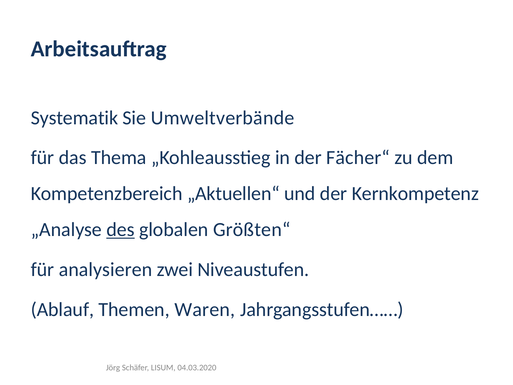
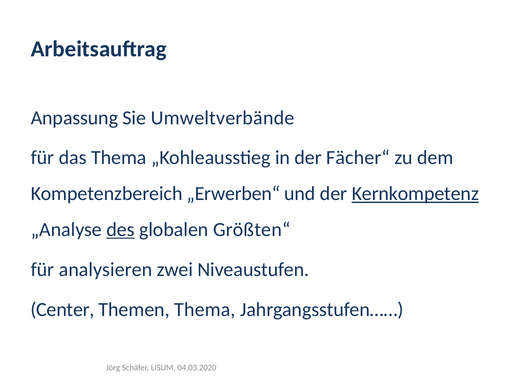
Systematik: Systematik -> Anpassung (74, 118)
„Aktuellen“: „Aktuellen“ -> „Erwerben“ (233, 194)
Kernkompetenz underline: none -> present (415, 194)
Ablauf: Ablauf -> Center (62, 309)
Themen Waren: Waren -> Thema (205, 309)
